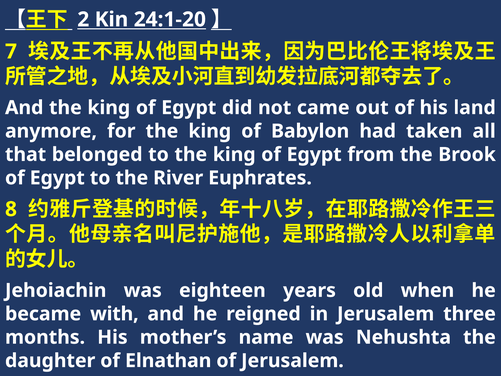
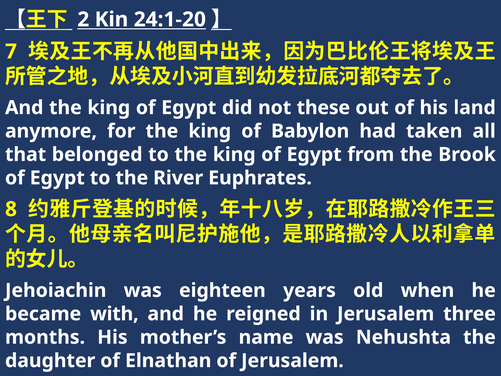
came: came -> these (323, 108)
